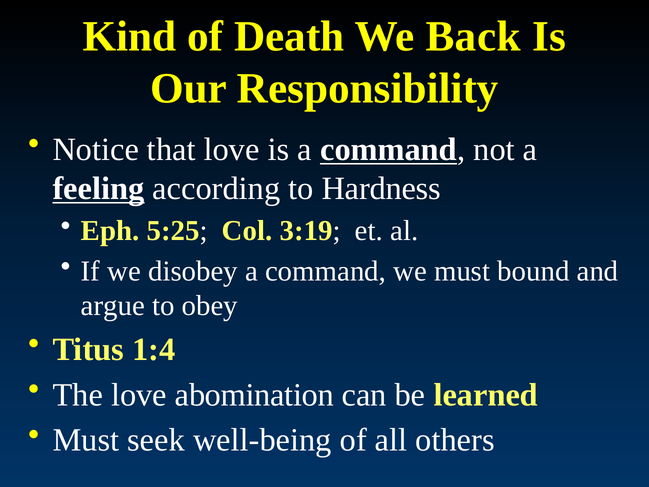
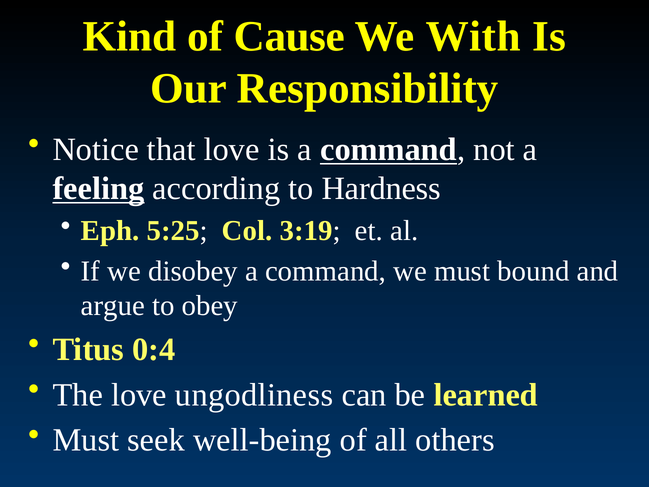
Death: Death -> Cause (289, 37)
Back: Back -> With (473, 37)
1:4: 1:4 -> 0:4 (154, 349)
abomination: abomination -> ungodliness (254, 395)
